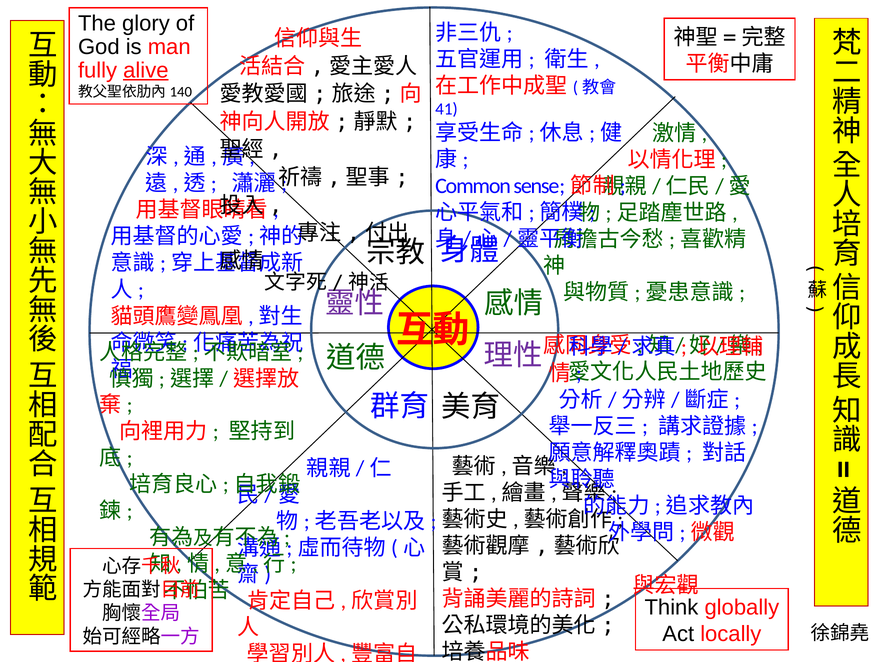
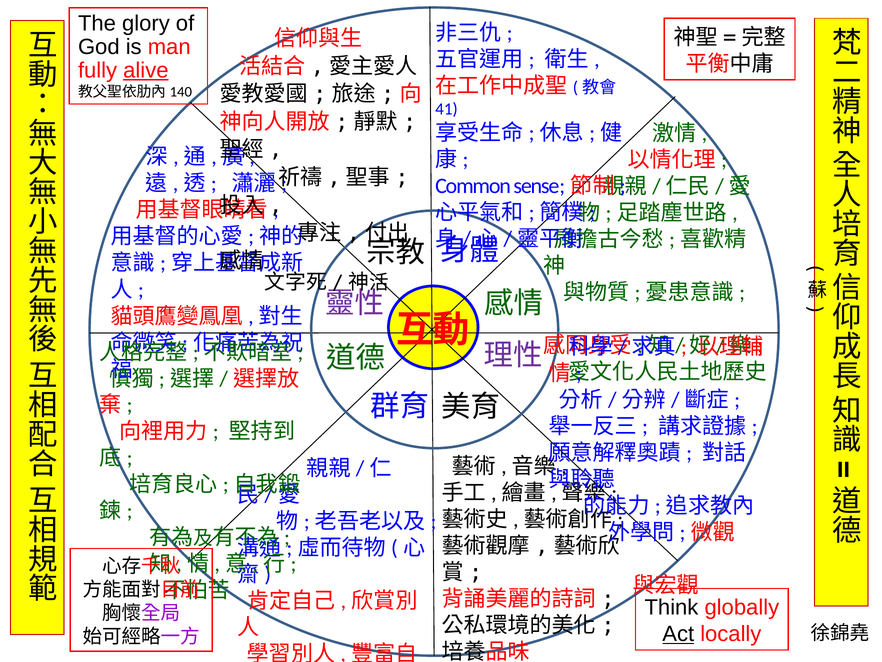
Act underline: none -> present (678, 634)
